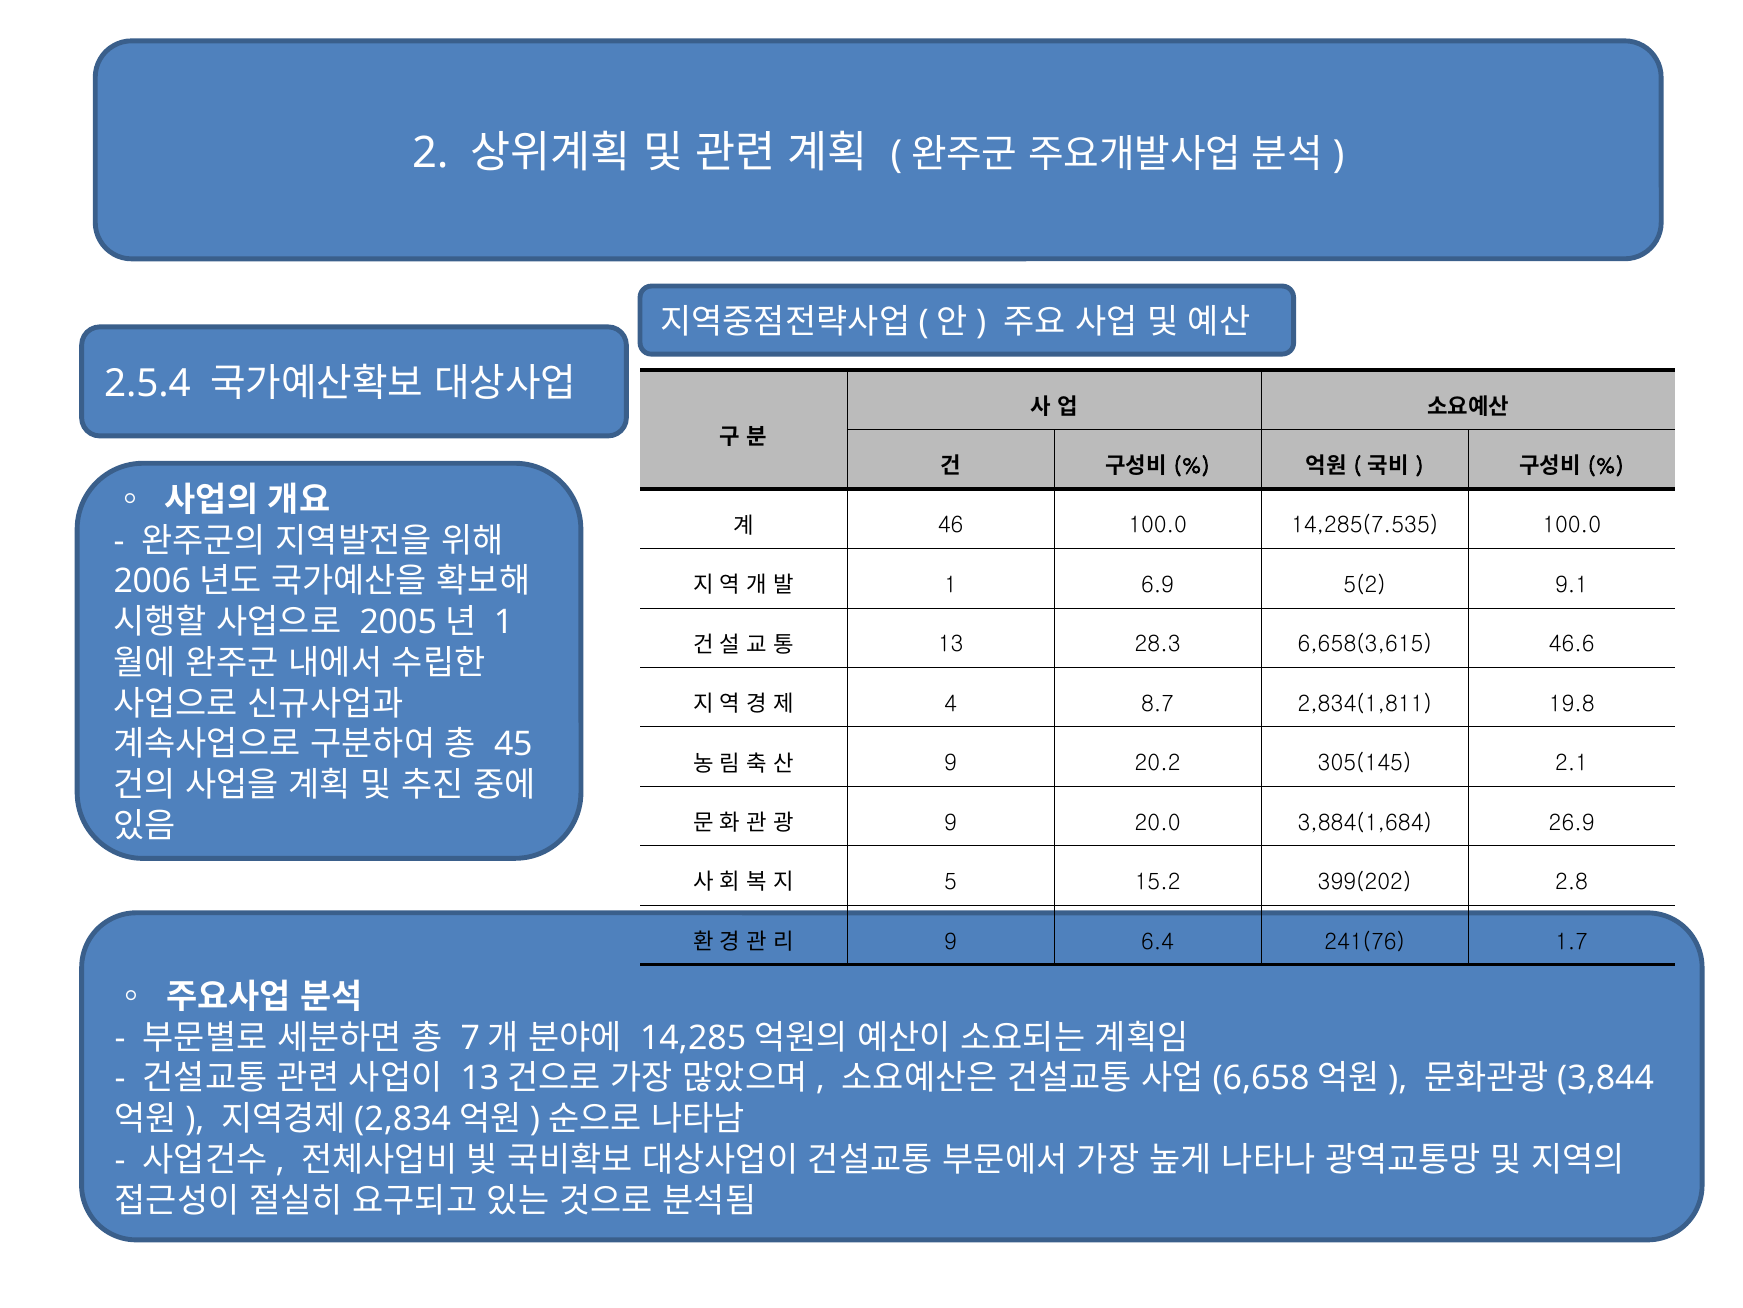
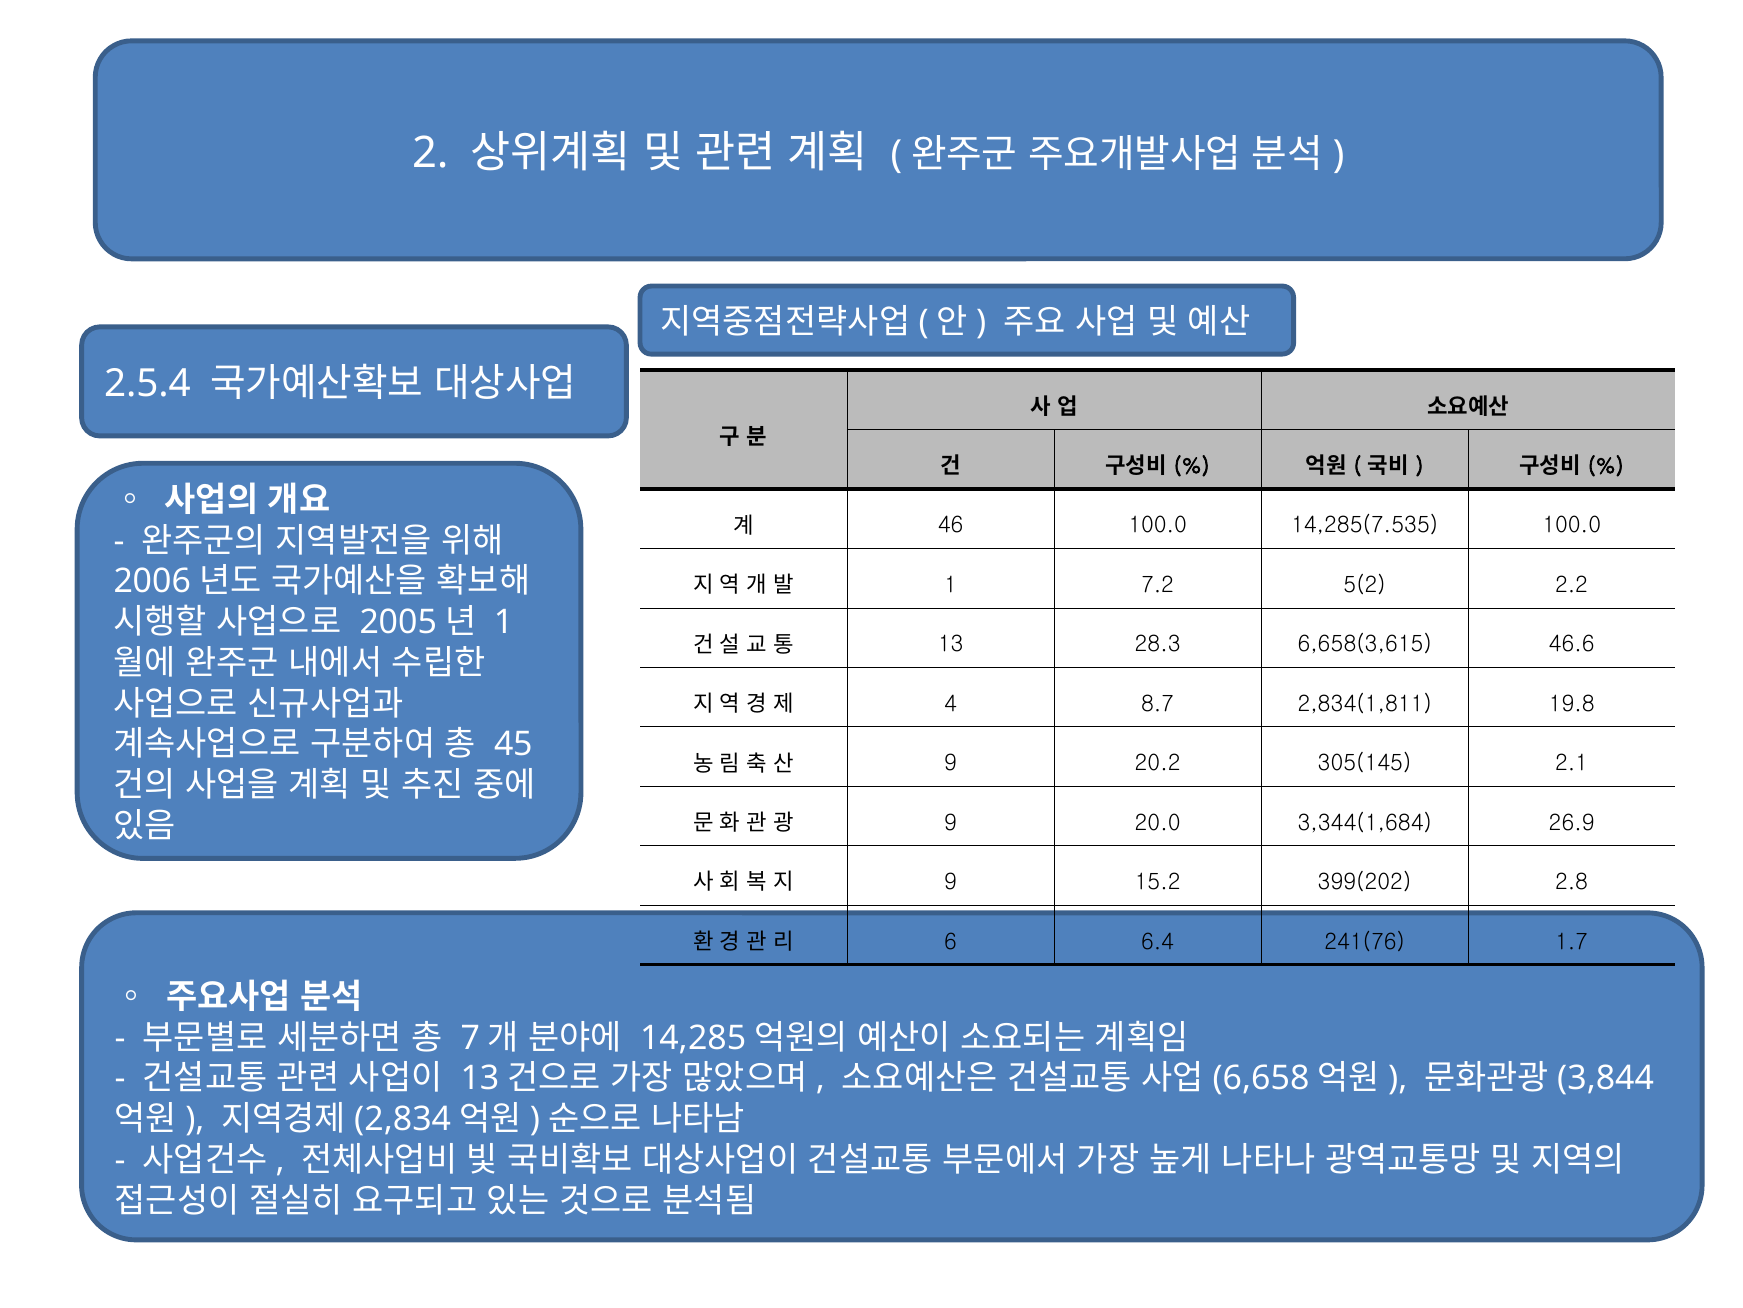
6.9: 6.9 -> 7.2 (1158, 585)
9.1: 9.1 -> 2.2 (1572, 585)
3,884(1,684: 3,884(1,684 -> 3,344(1,684 (1365, 822)
5: 5 -> 9 (951, 882)
9: 9 -> 6 (951, 941)
